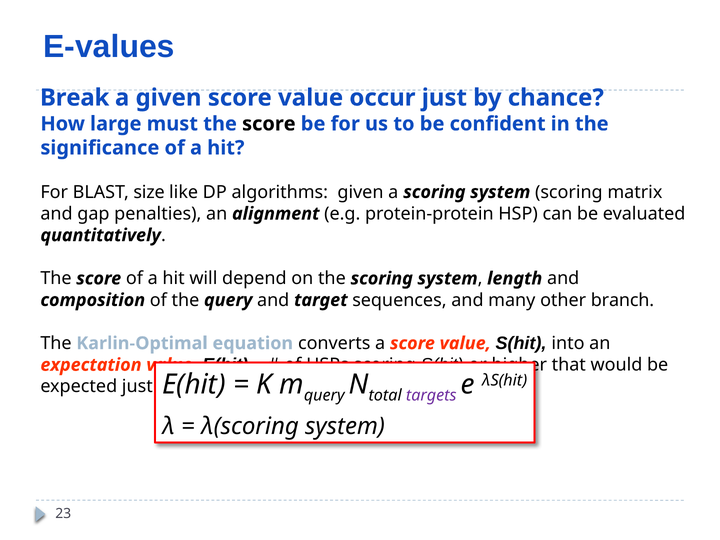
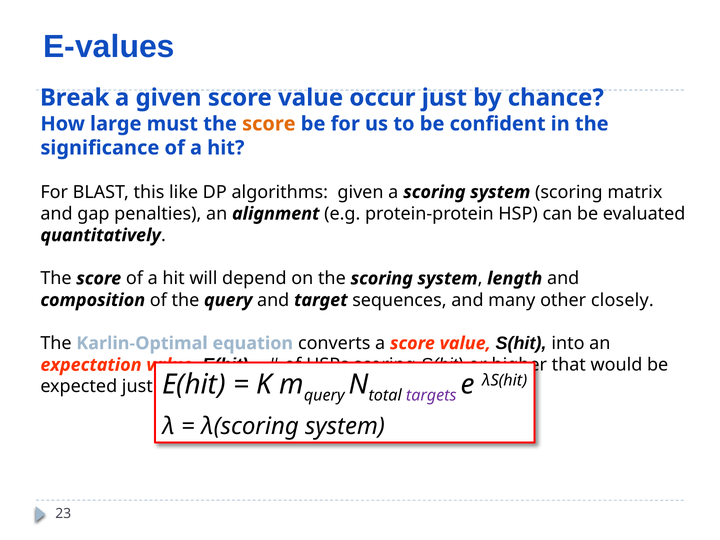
score colour: black -> orange (269, 124)
size: size -> this (149, 192)
branch: branch -> closely (622, 300)
